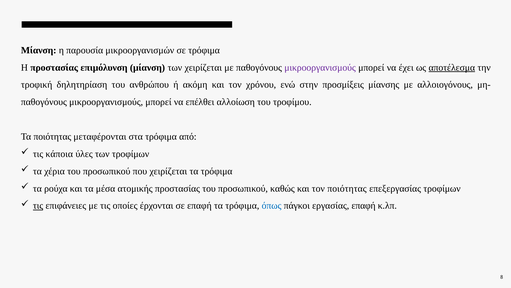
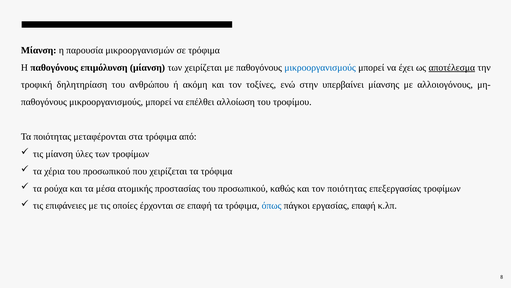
Η προστασίας: προστασίας -> παθογόνους (54, 67)
μικροοργανισμούς colour: purple -> blue (320, 67)
χρόνου: χρόνου -> τοξίνες (261, 85)
προσμίξεις: προσμίξεις -> υπερβαίνει (343, 85)
τις κάποια: κάποια -> μίανση (59, 154)
τις underline: present -> none (38, 205)
